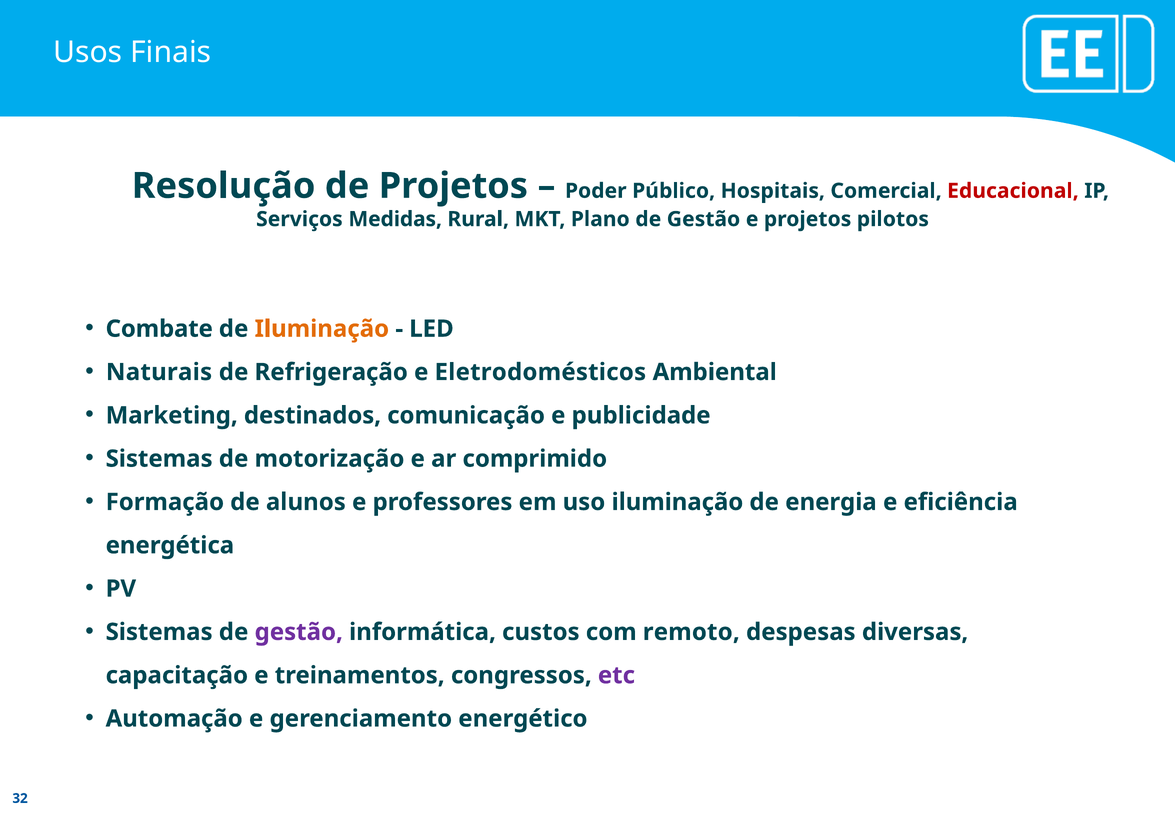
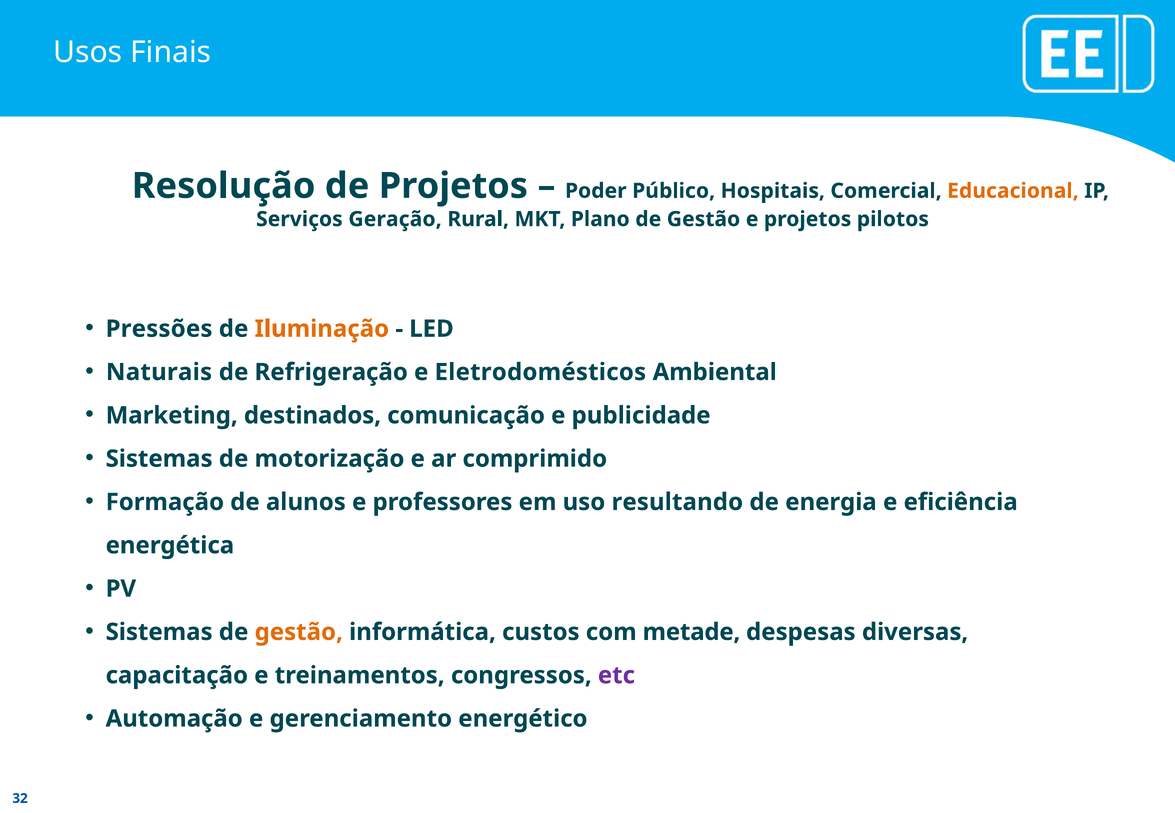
Educacional colour: red -> orange (1013, 191)
Medidas: Medidas -> Geração (395, 219)
Combate: Combate -> Pressões (159, 329)
uso iluminação: iluminação -> resultando (677, 502)
gestão colour: purple -> orange (299, 632)
remoto: remoto -> metade (691, 632)
